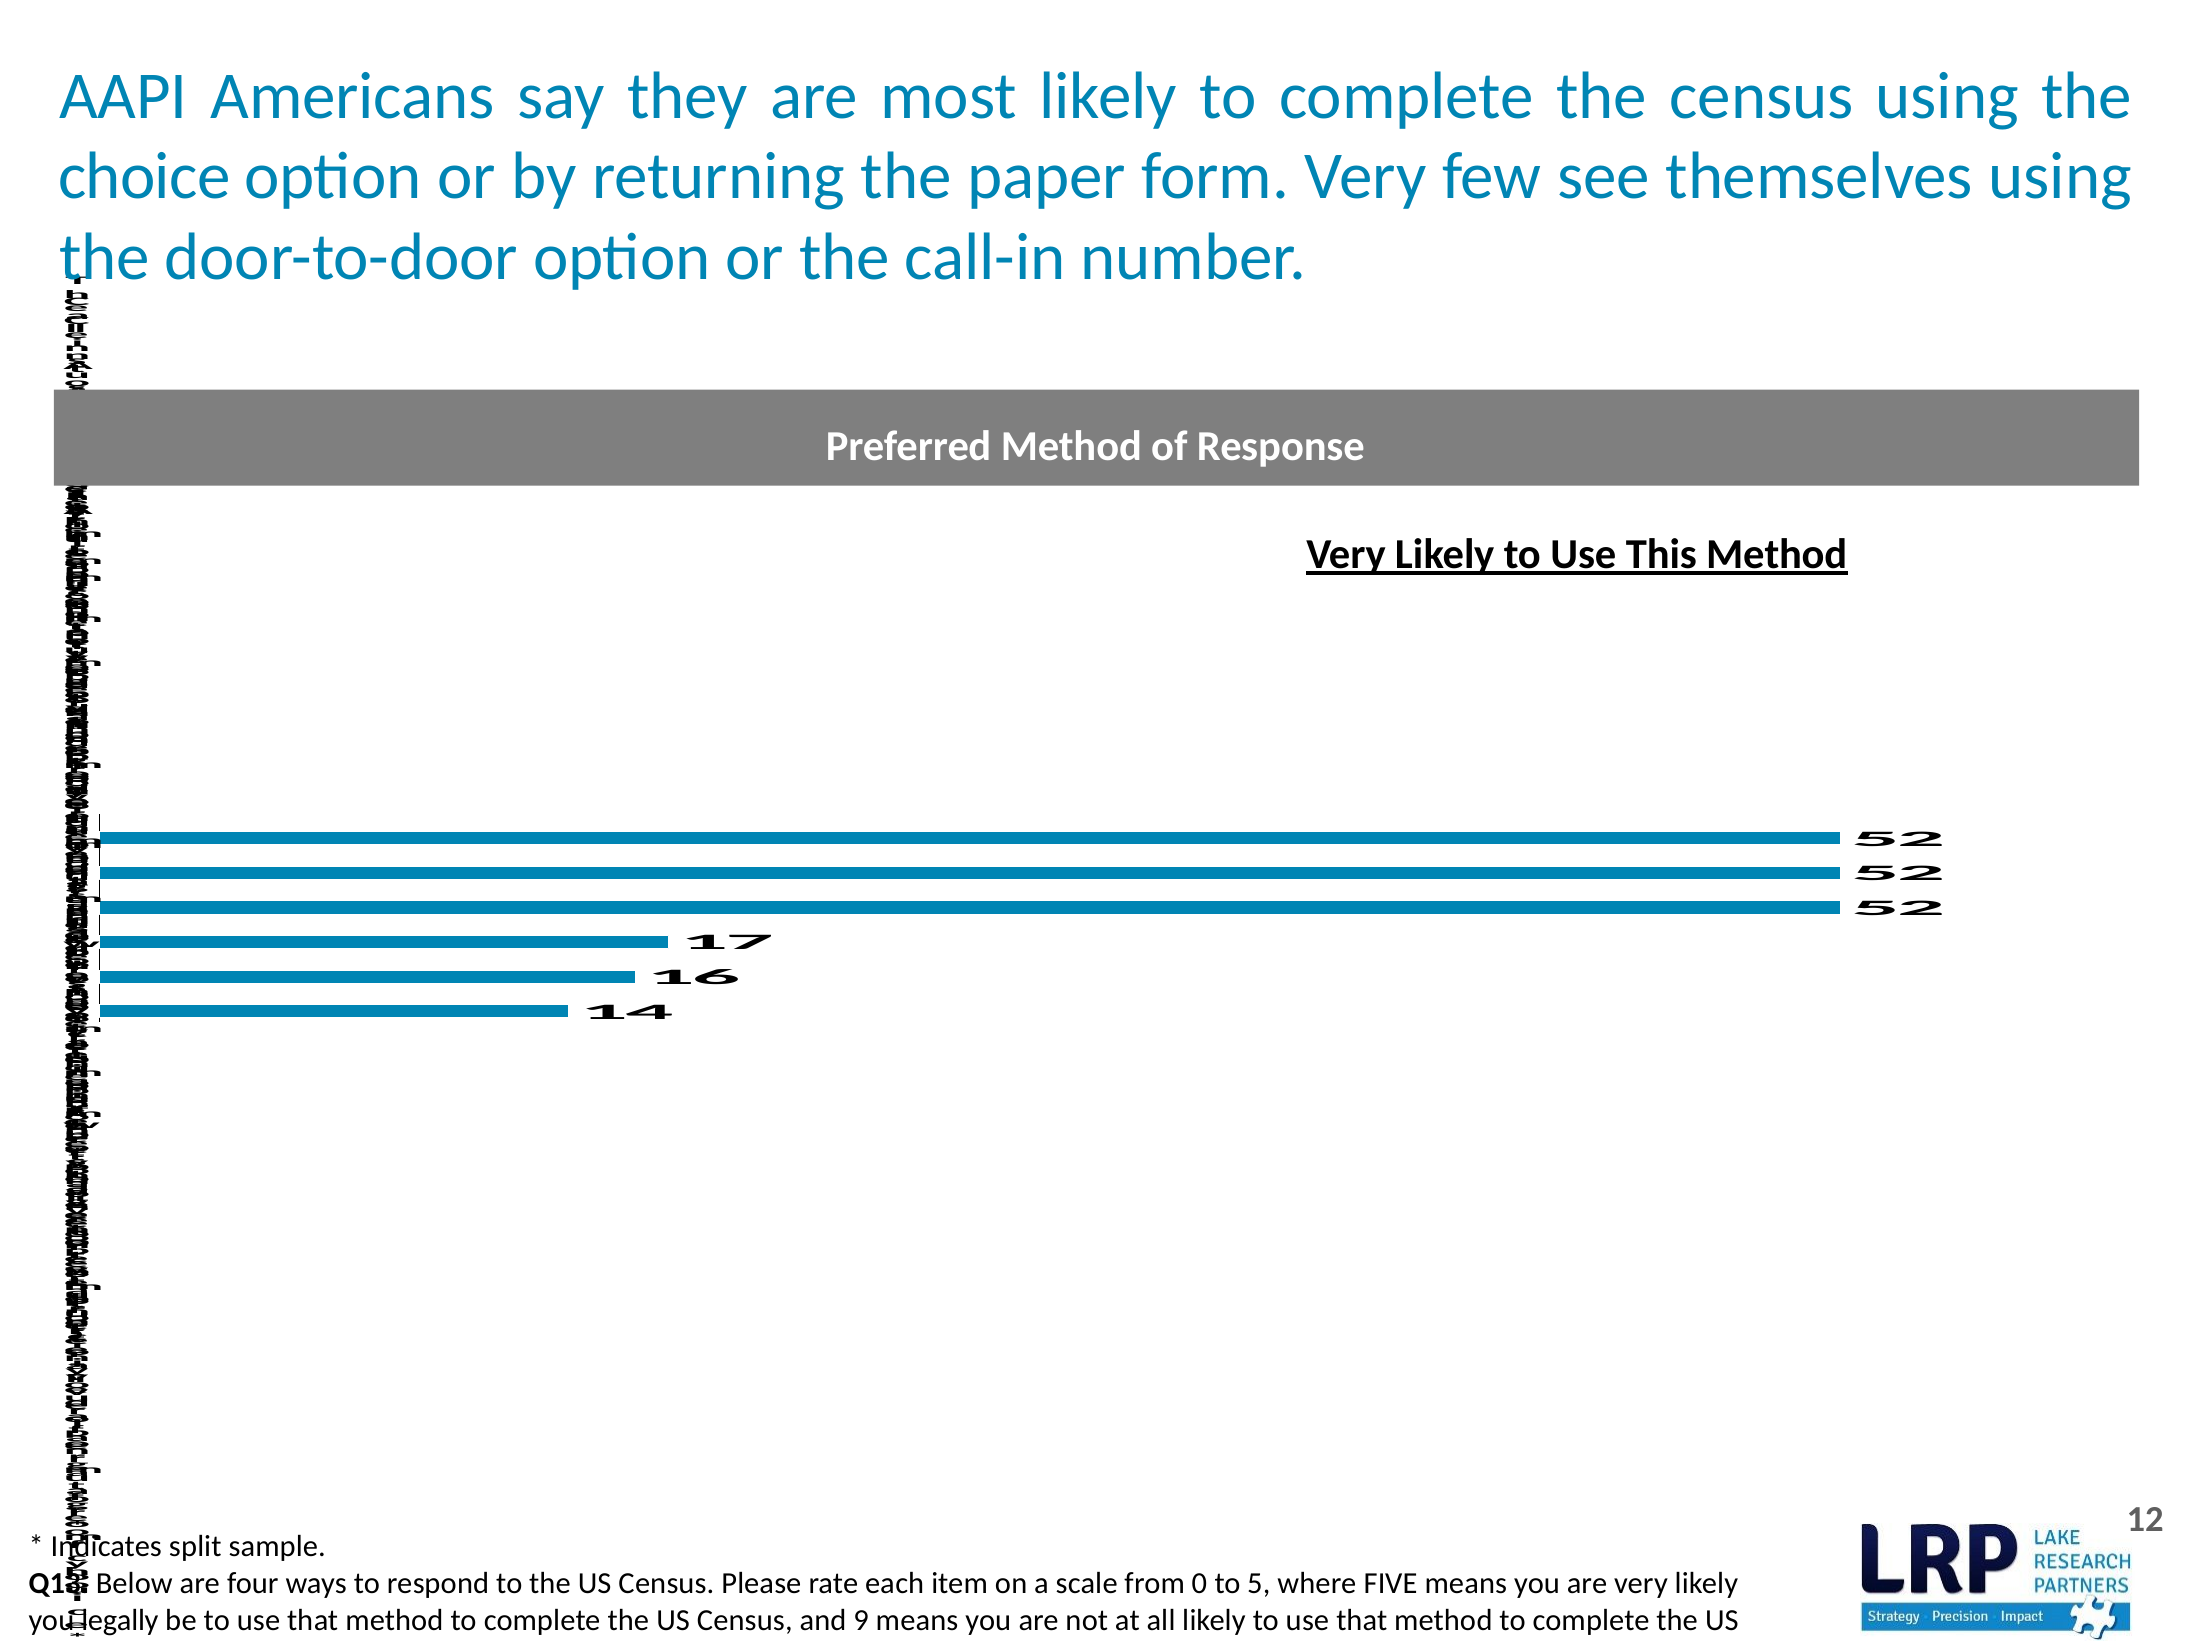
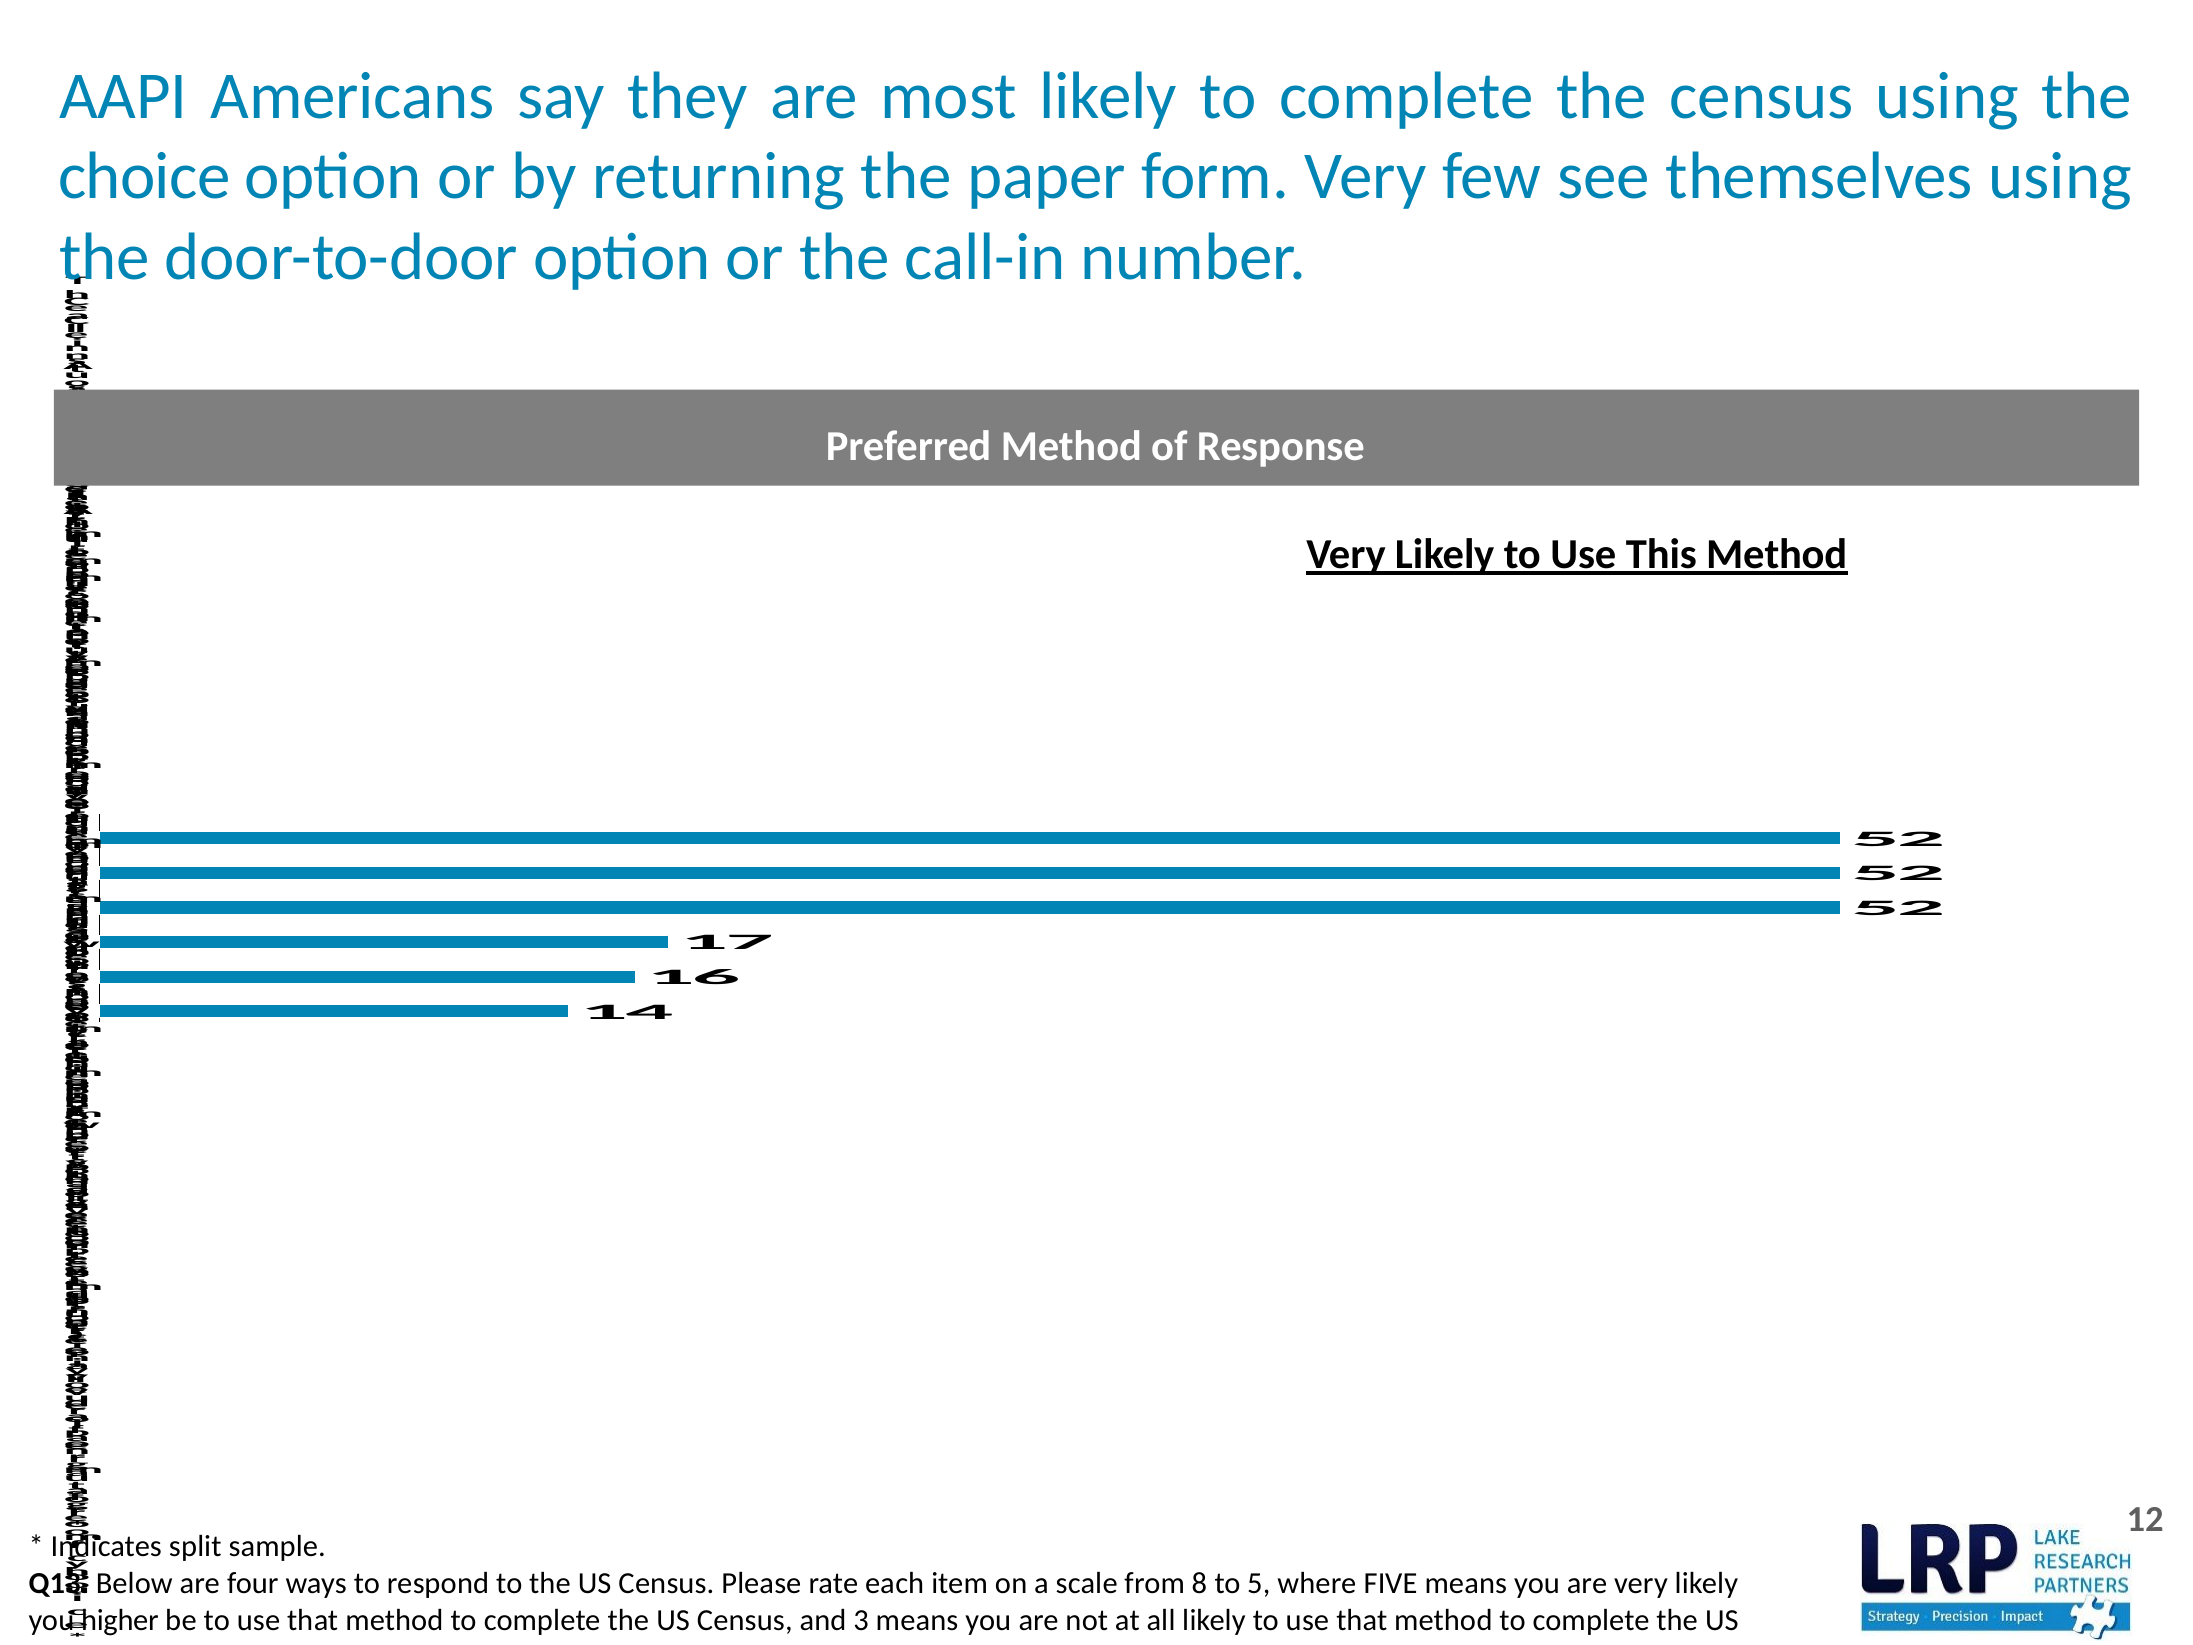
0: 0 -> 8 (1199, 1583)
legally: legally -> higher (120, 1620)
9: 9 -> 3 (861, 1620)
